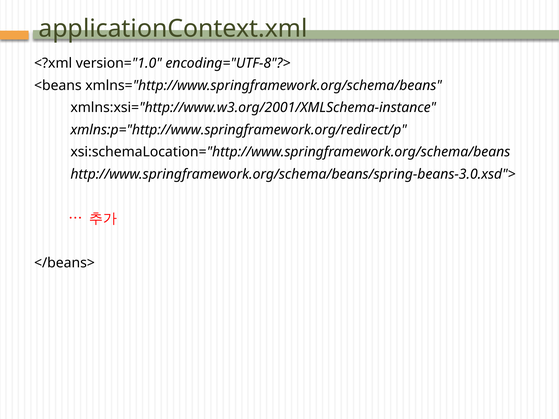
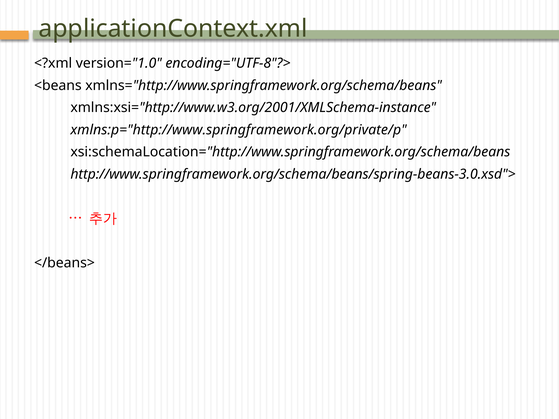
xmlns:p="http://www.springframework.org/redirect/p: xmlns:p="http://www.springframework.org/redirect/p -> xmlns:p="http://www.springframework.org/private/p (239, 130)
